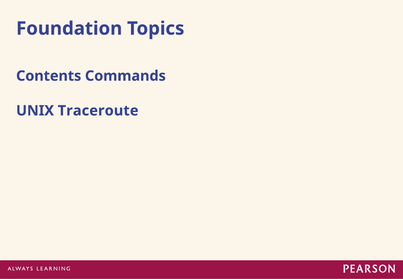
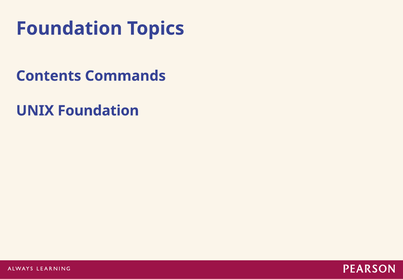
UNIX Traceroute: Traceroute -> Foundation (98, 111)
